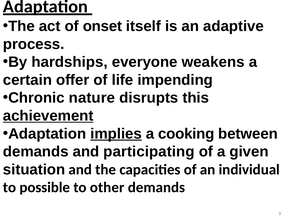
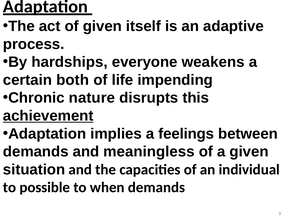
of onset: onset -> given (102, 26)
offer: offer -> both (73, 80)
implies underline: present -> none (116, 134)
cooking: cooking -> feelings (186, 134)
participating: participating -> meaningless (149, 152)
other: other -> when (107, 188)
